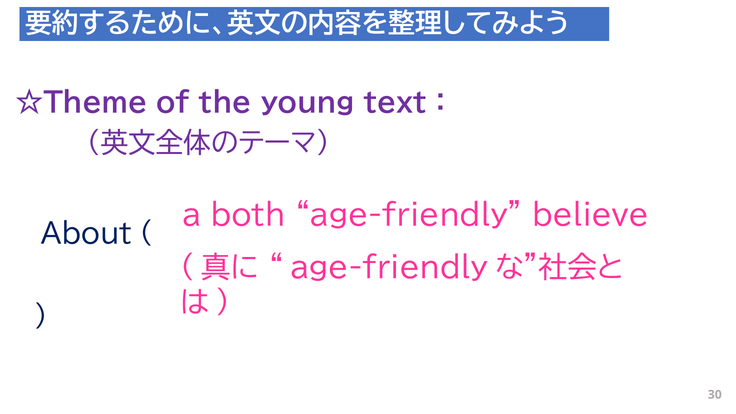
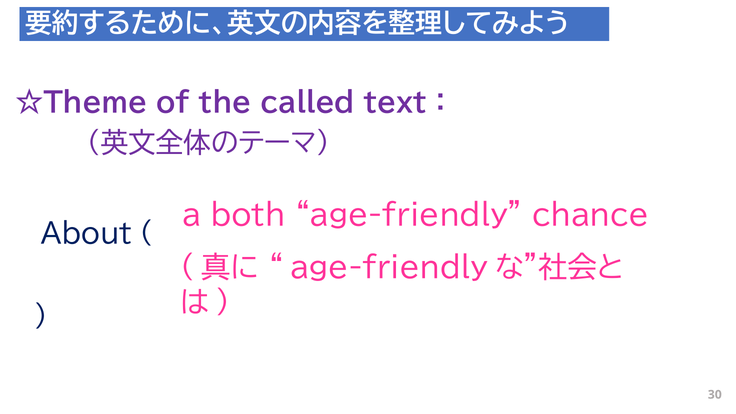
young: young -> called (308, 103)
believe: believe -> chance (591, 215)
